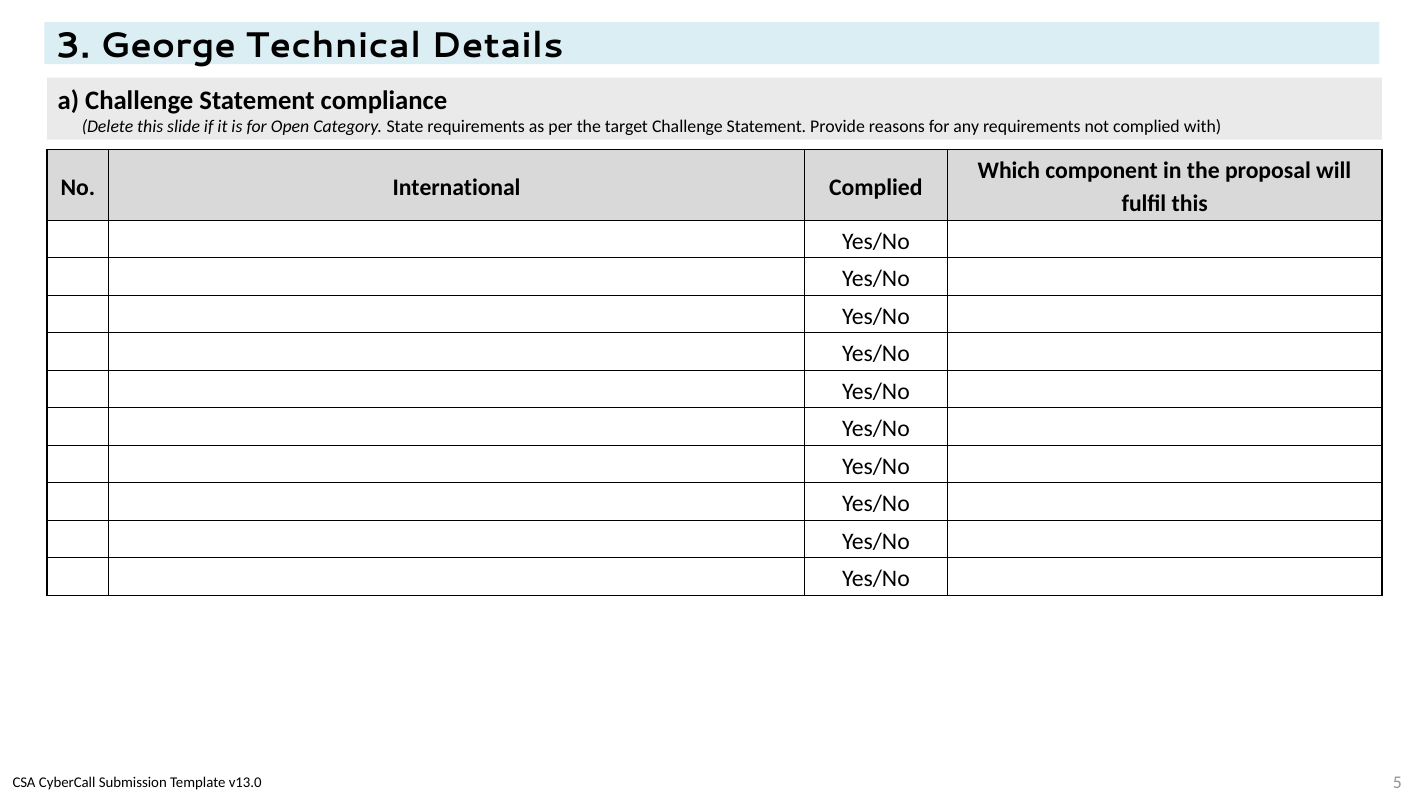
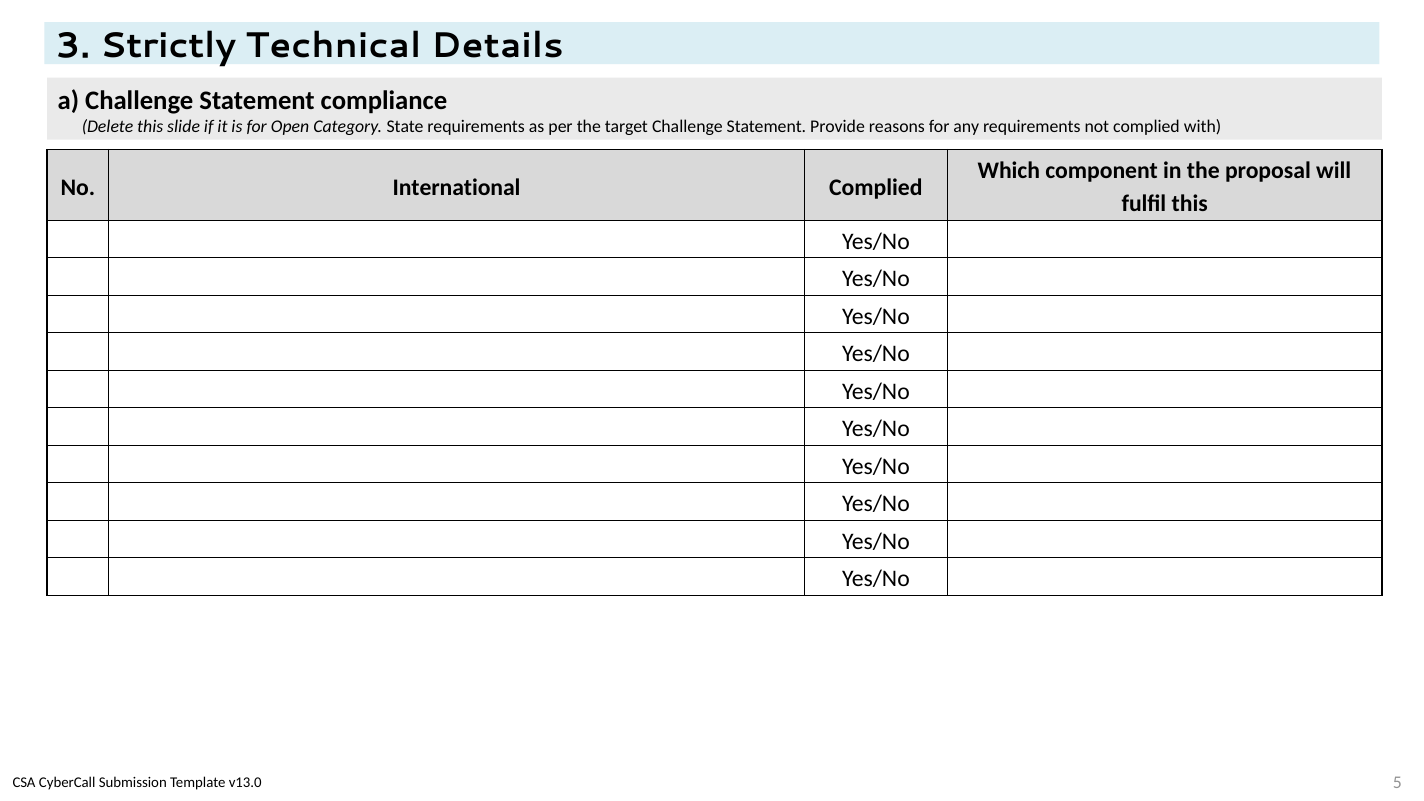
George: George -> Strictly (168, 46)
